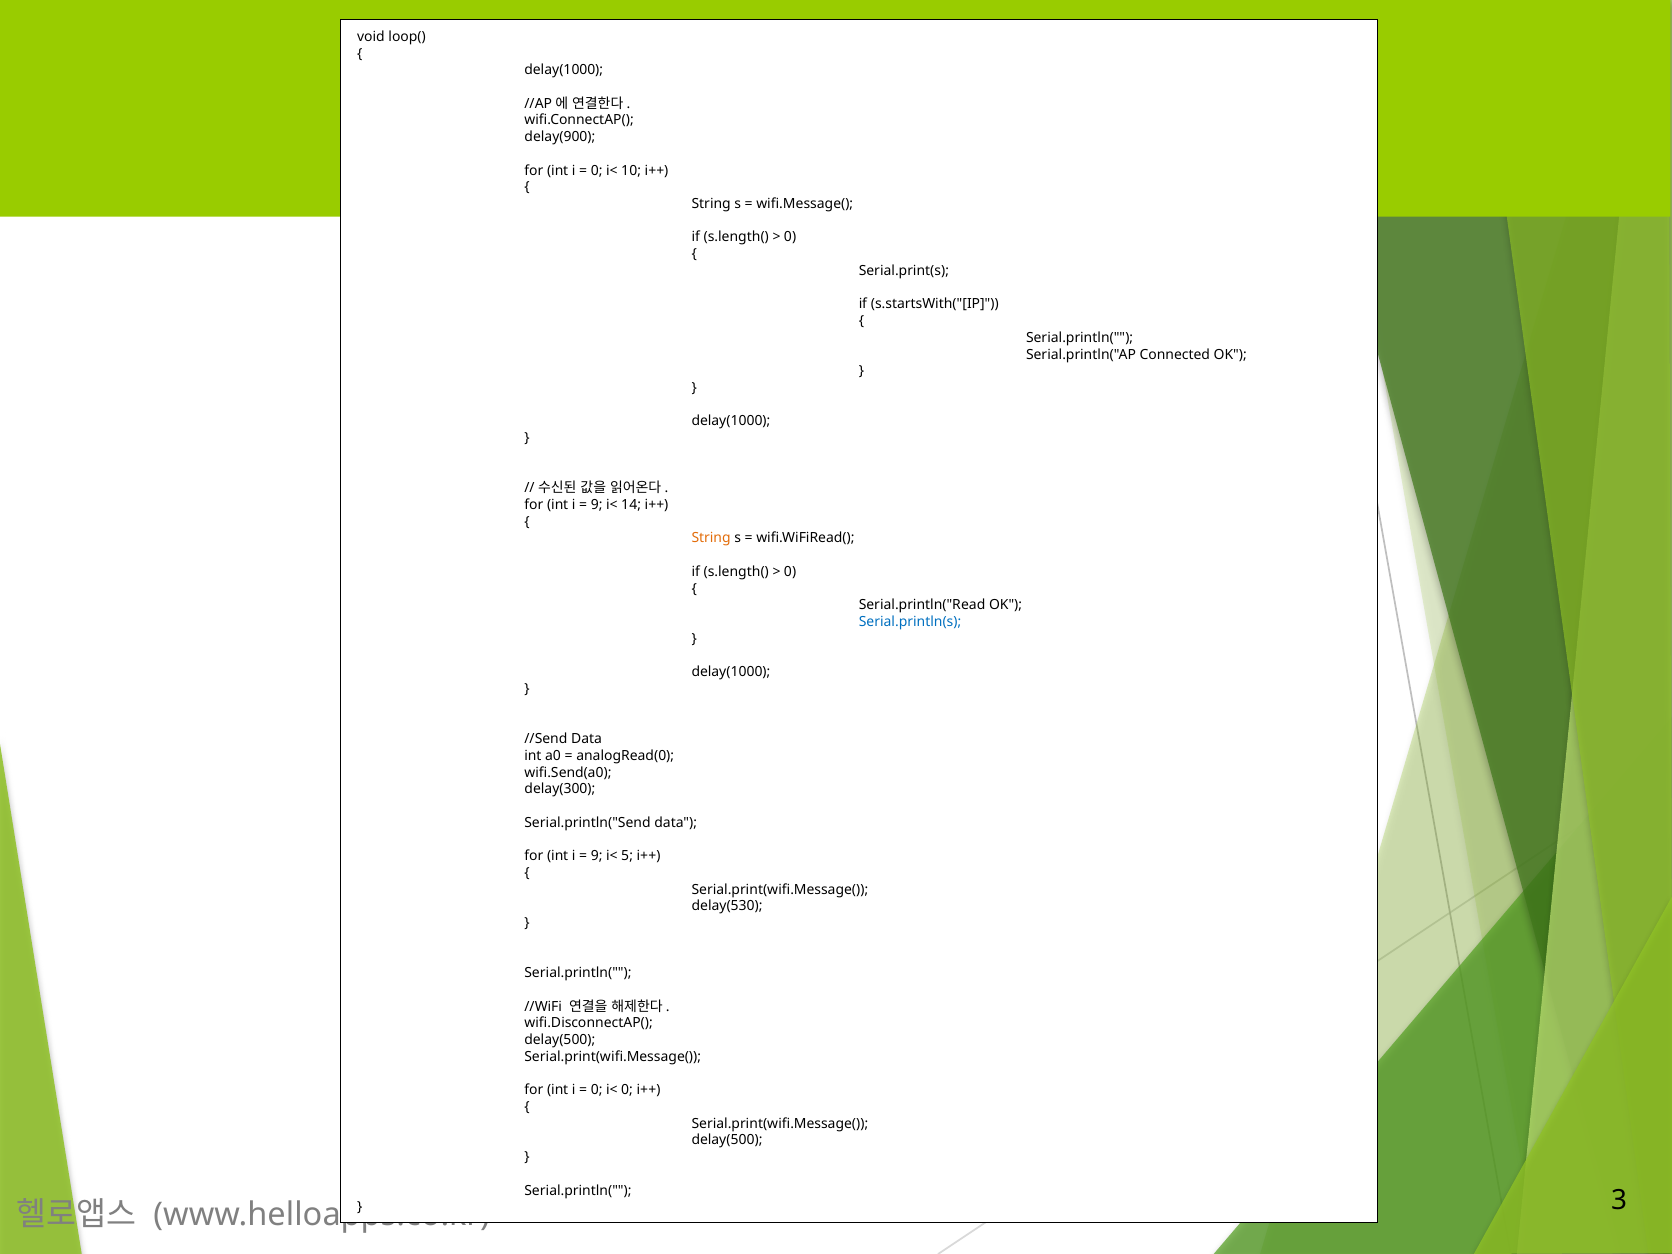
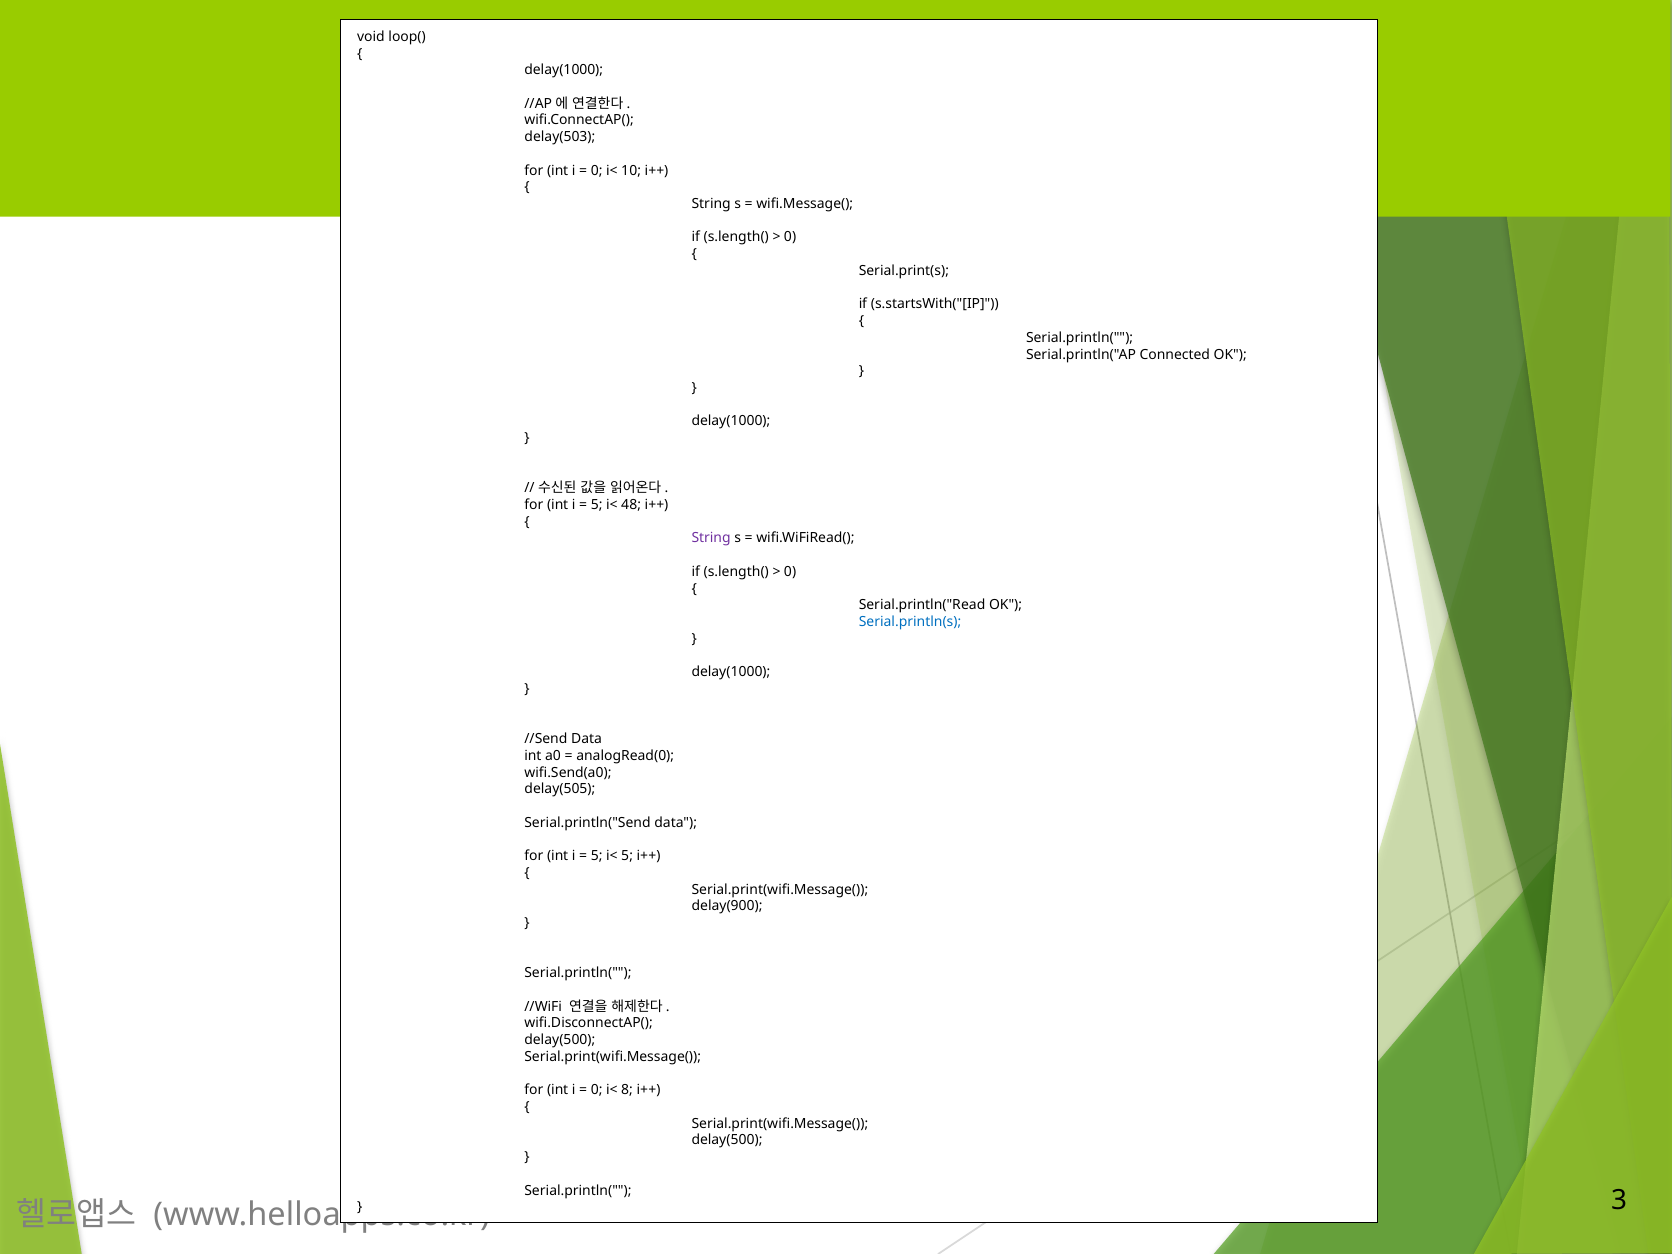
delay(900: delay(900 -> delay(503 (560, 137)
9: 9 -> 5 (597, 505)
14: 14 -> 48 (631, 505)
String colour: orange -> purple (711, 538)
delay(300: delay(300 -> delay(505 (560, 789)
9: 9 -> 5 (597, 856)
delay(530: delay(530 -> delay(900 (727, 906)
i< 0: 0 -> 8 (627, 1090)
